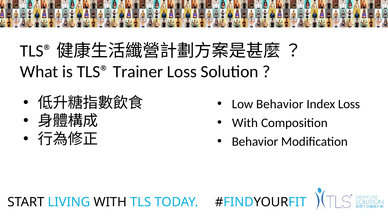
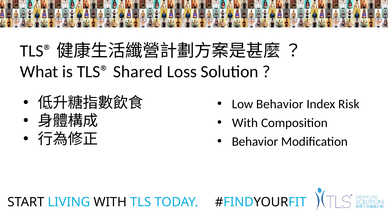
Trainer: Trainer -> Shared (138, 72)
Index Loss: Loss -> Risk (349, 104)
